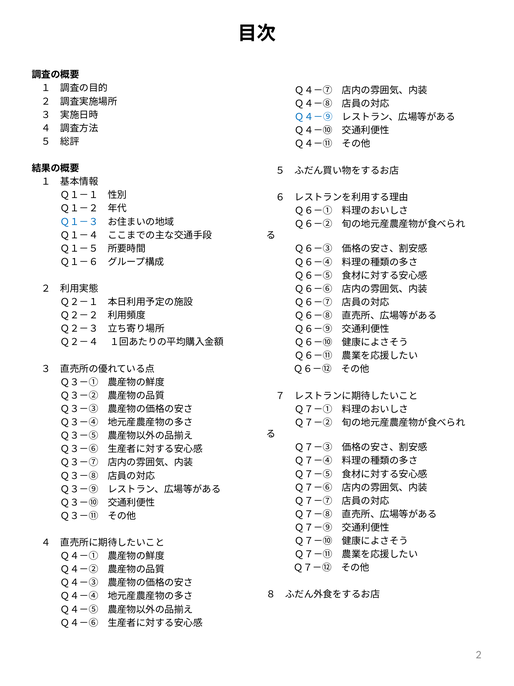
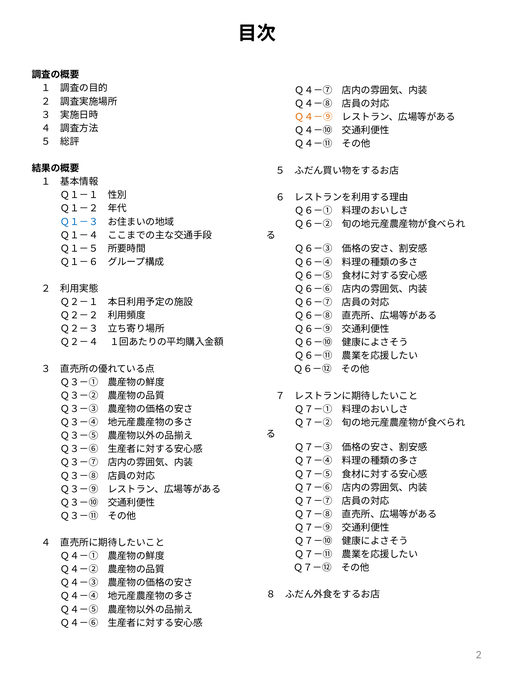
Ｑ４－⑨ colour: blue -> orange (314, 117)
